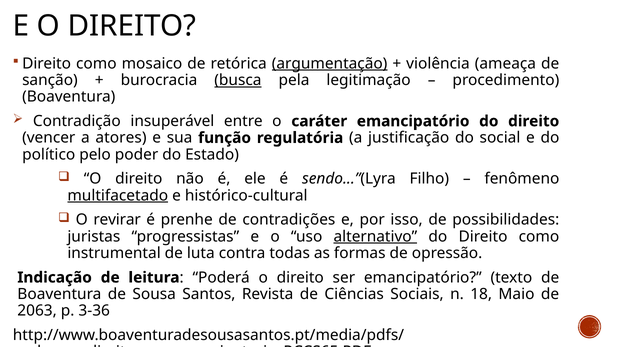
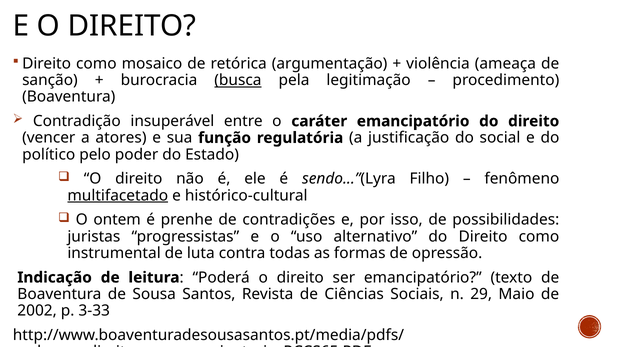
argumentação underline: present -> none (330, 64)
revirar: revirar -> ontem (117, 220)
alternativo underline: present -> none (375, 237)
18: 18 -> 29 (481, 295)
2063: 2063 -> 2002 (37, 311)
3-36: 3-36 -> 3-33 (94, 311)
